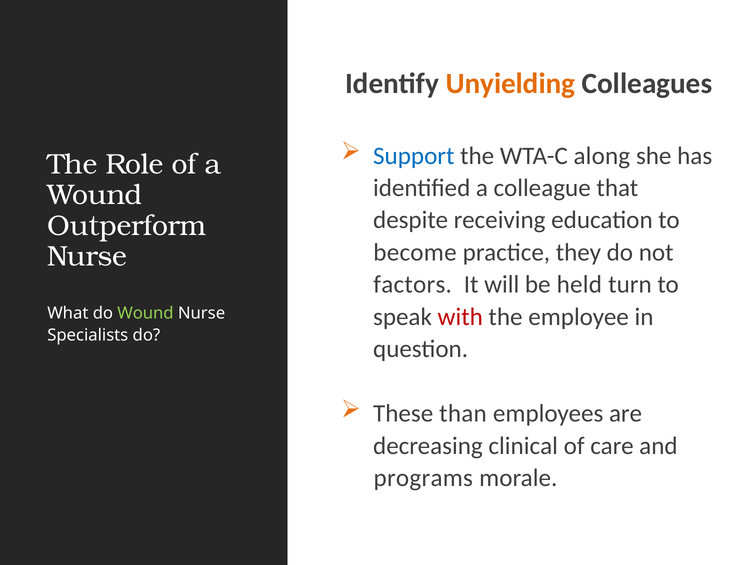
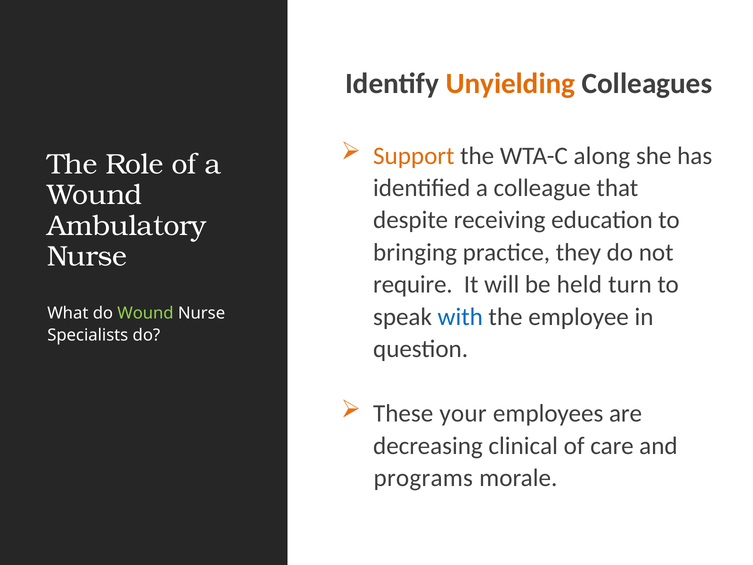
Support colour: blue -> orange (414, 156)
Outperform: Outperform -> Ambulatory (127, 226)
become: become -> bringing (415, 252)
factors: factors -> require (413, 285)
with colour: red -> blue (460, 317)
than: than -> your (463, 413)
